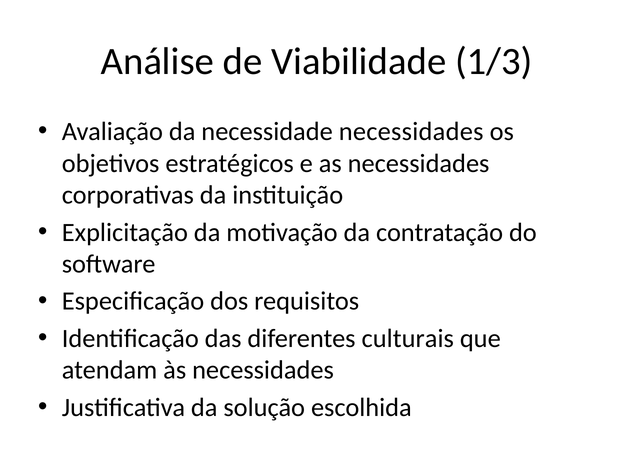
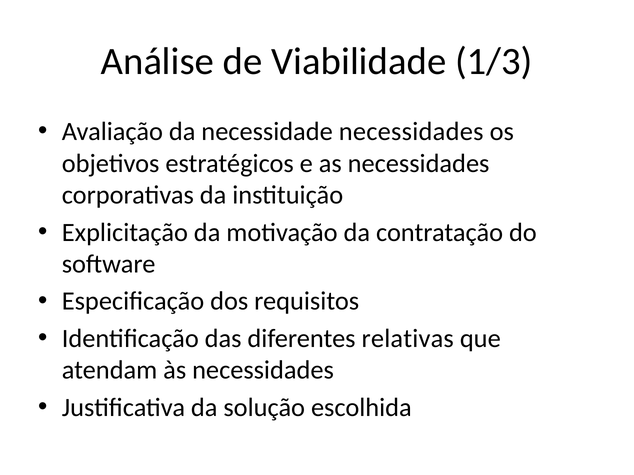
culturais: culturais -> relativas (408, 339)
